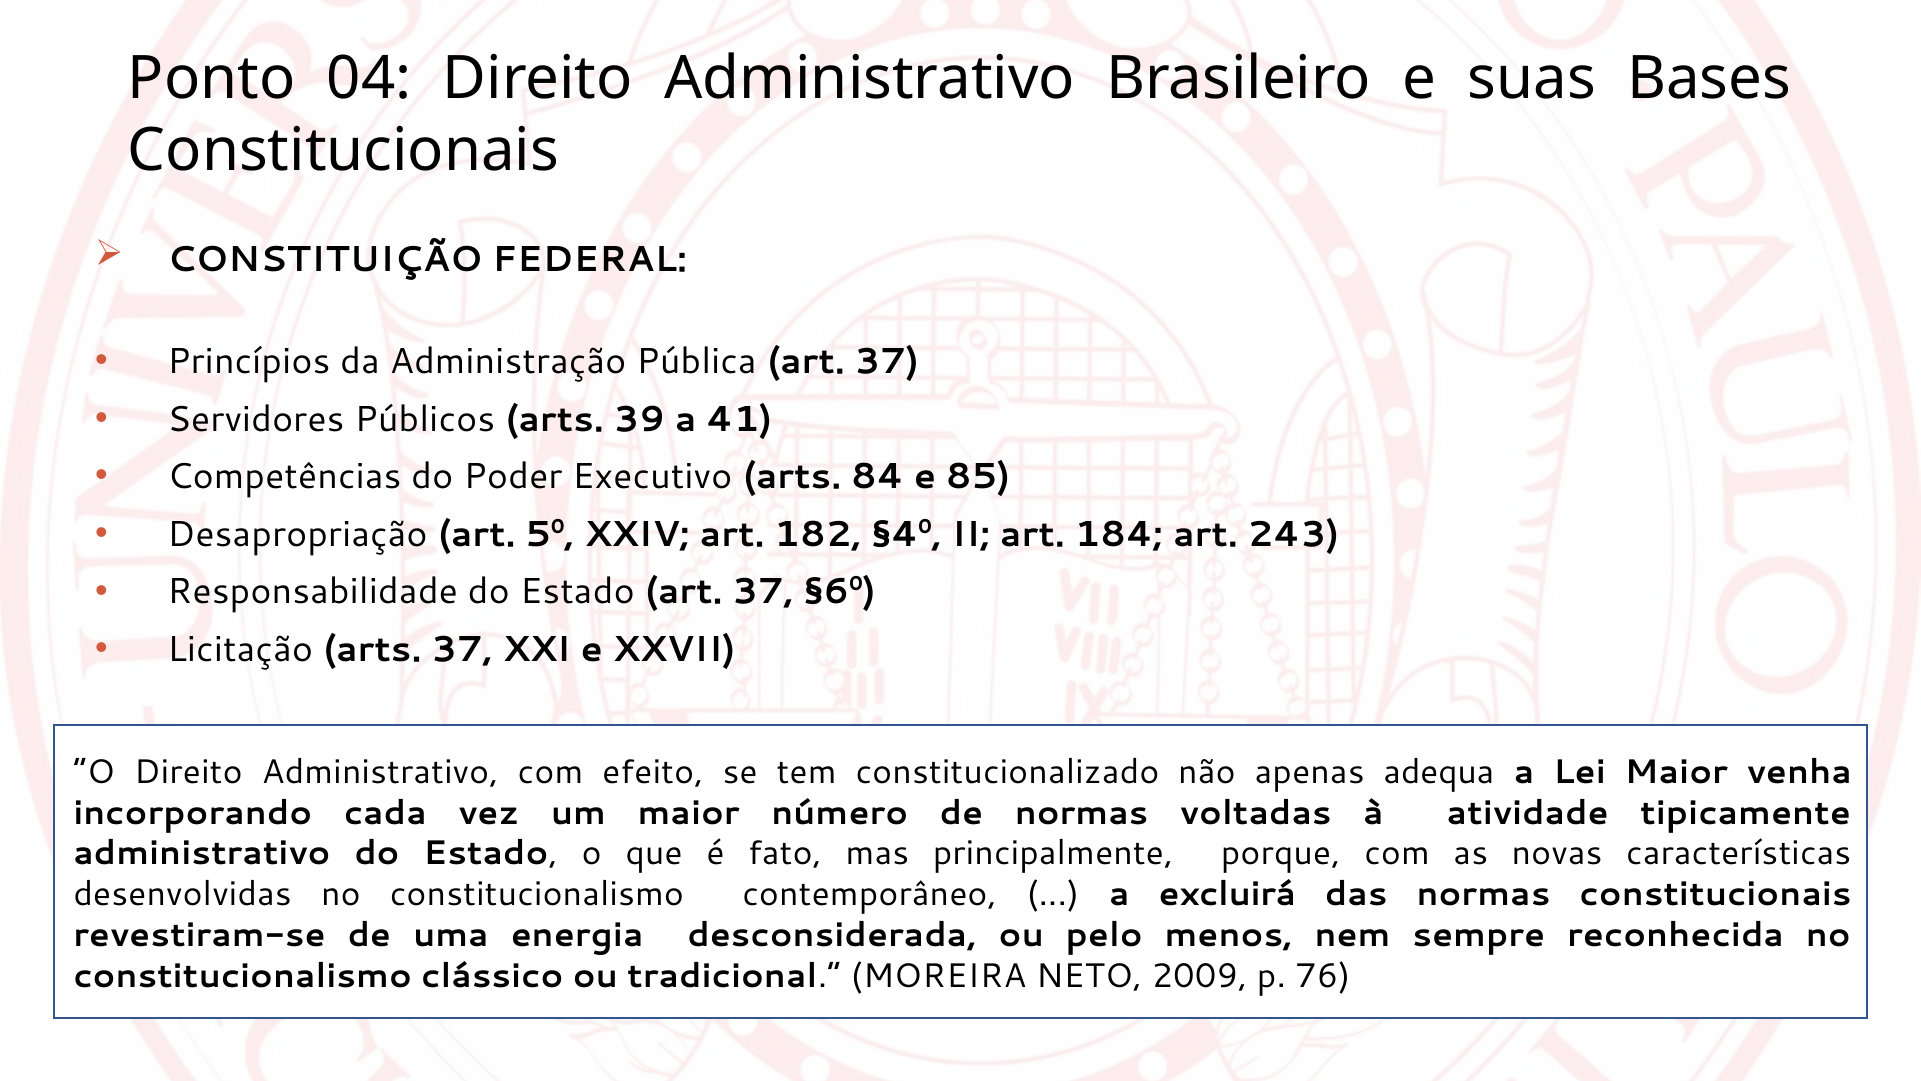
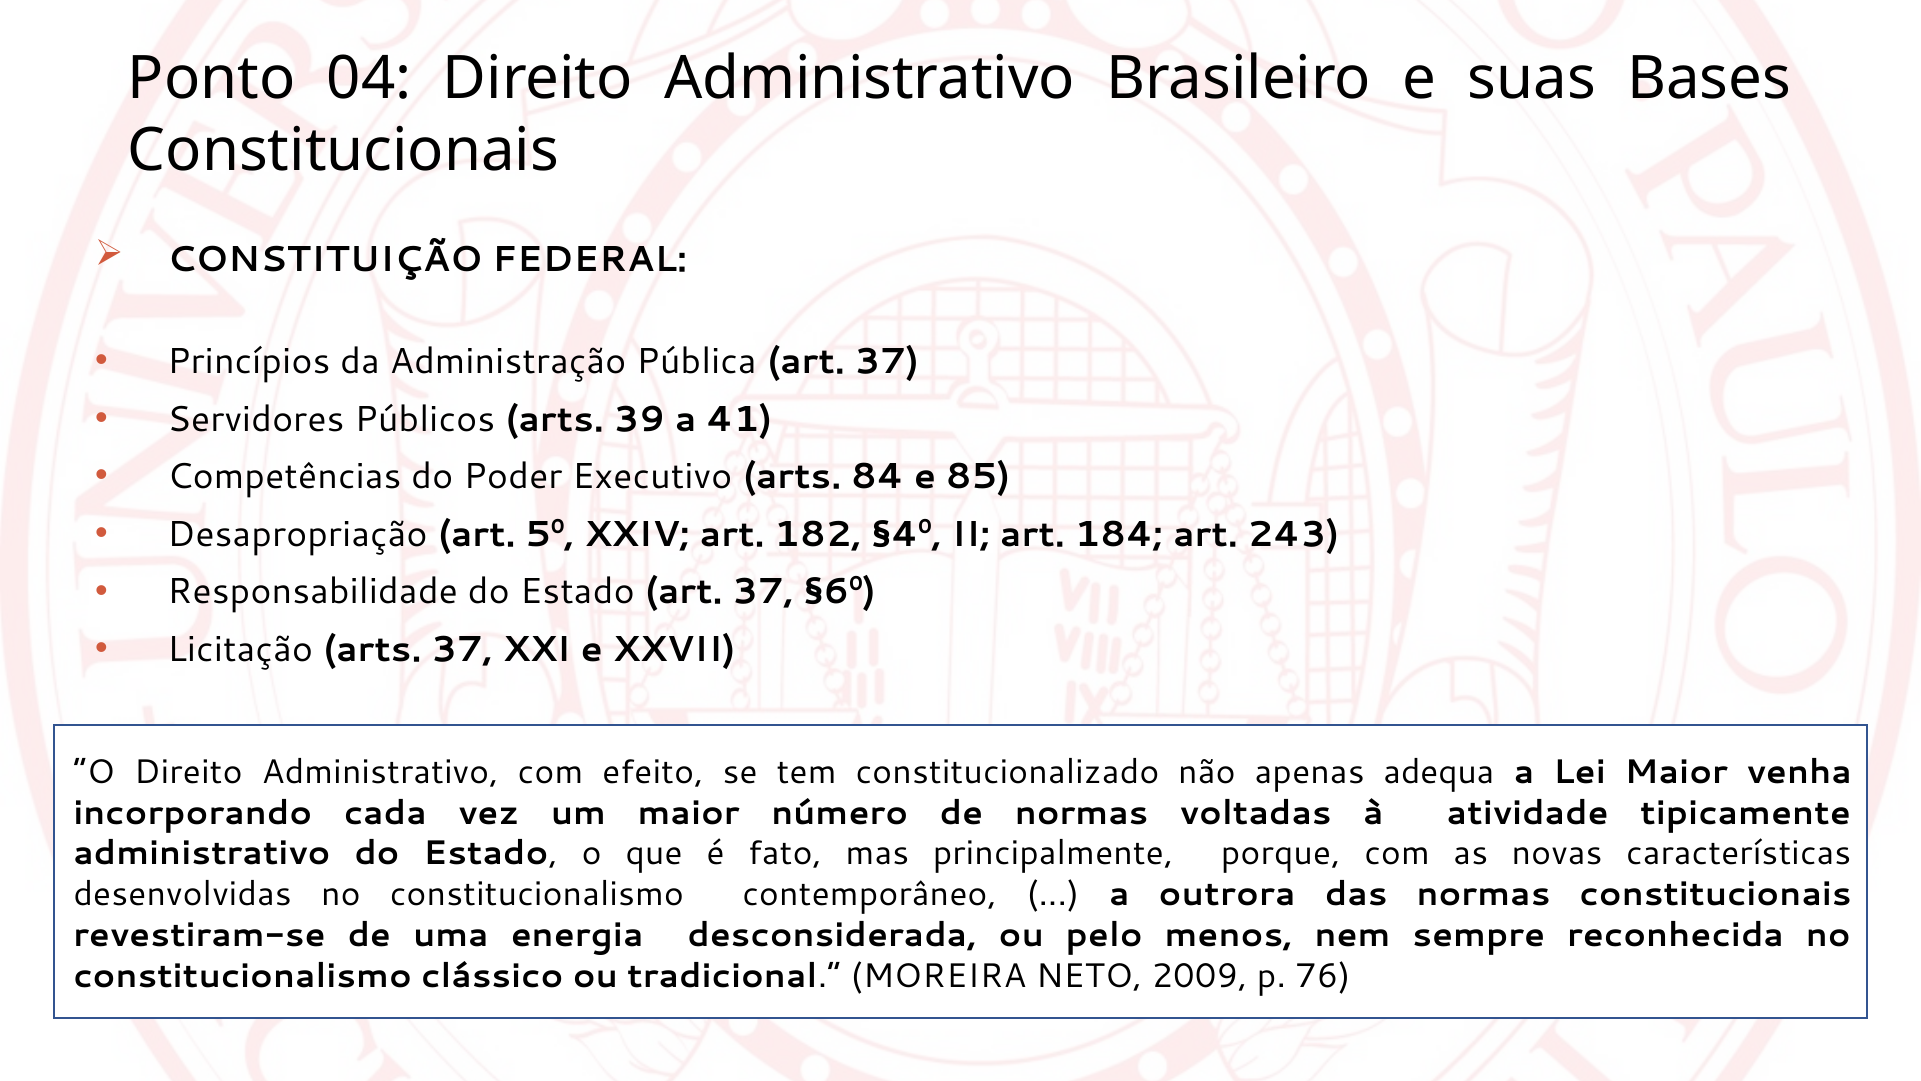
excluirá: excluirá -> outrora (1227, 894)
